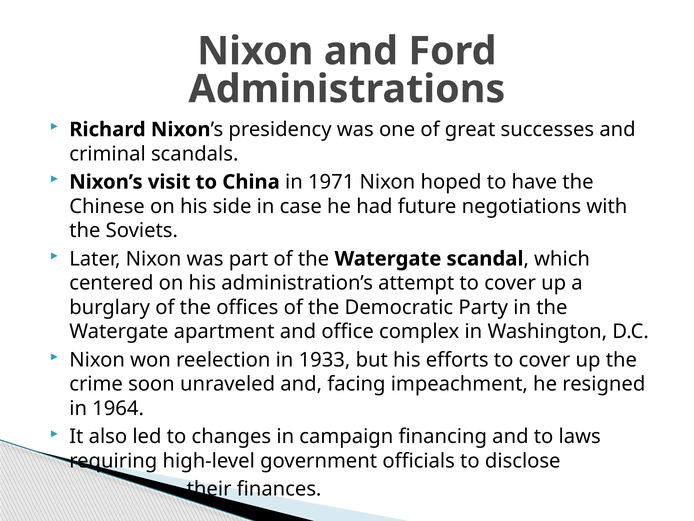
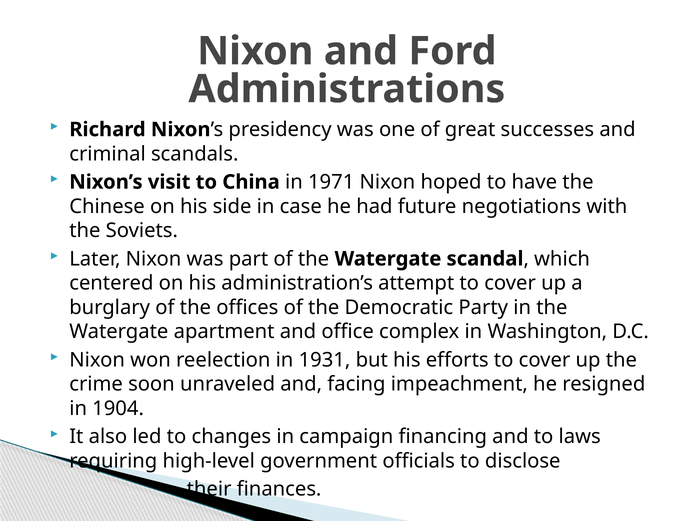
1933: 1933 -> 1931 (324, 360)
1964: 1964 -> 1904 (118, 408)
